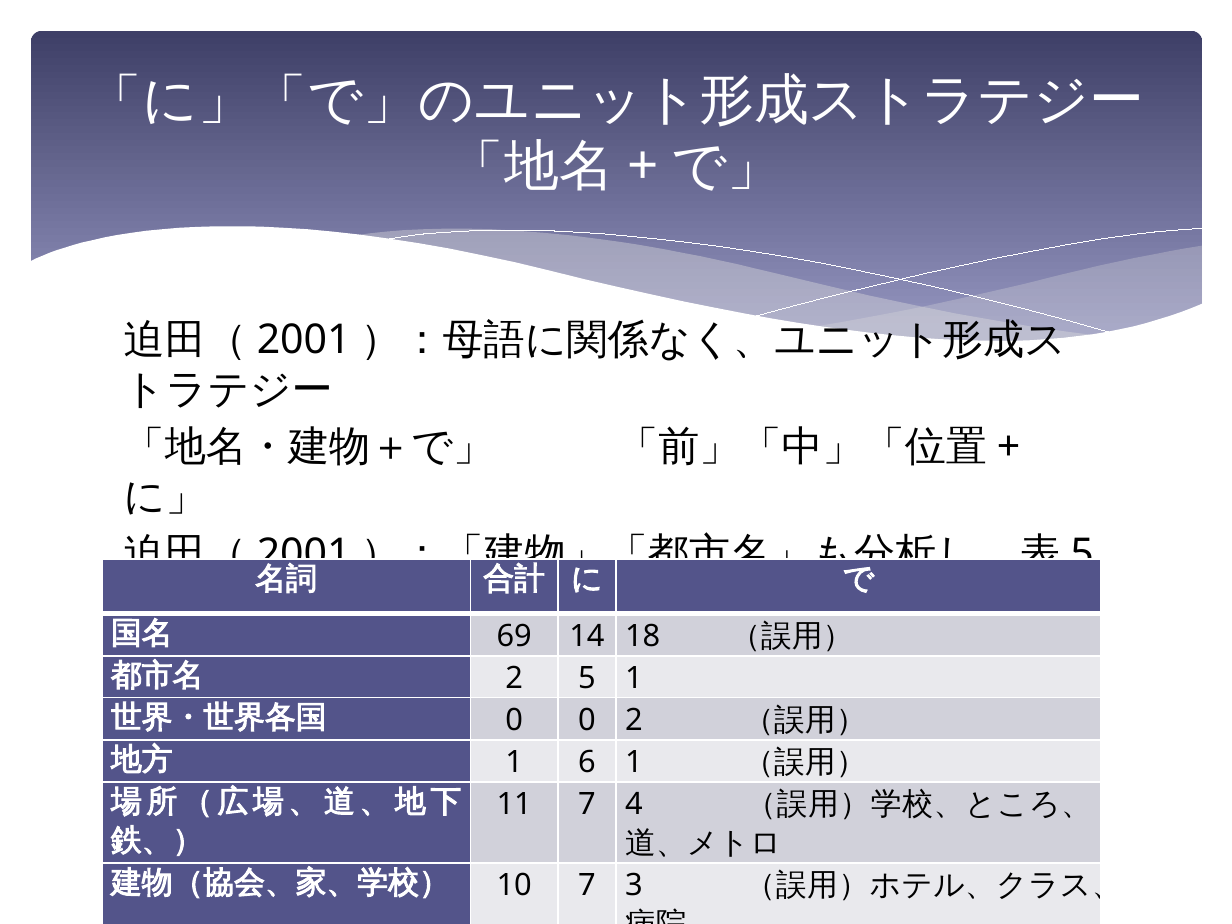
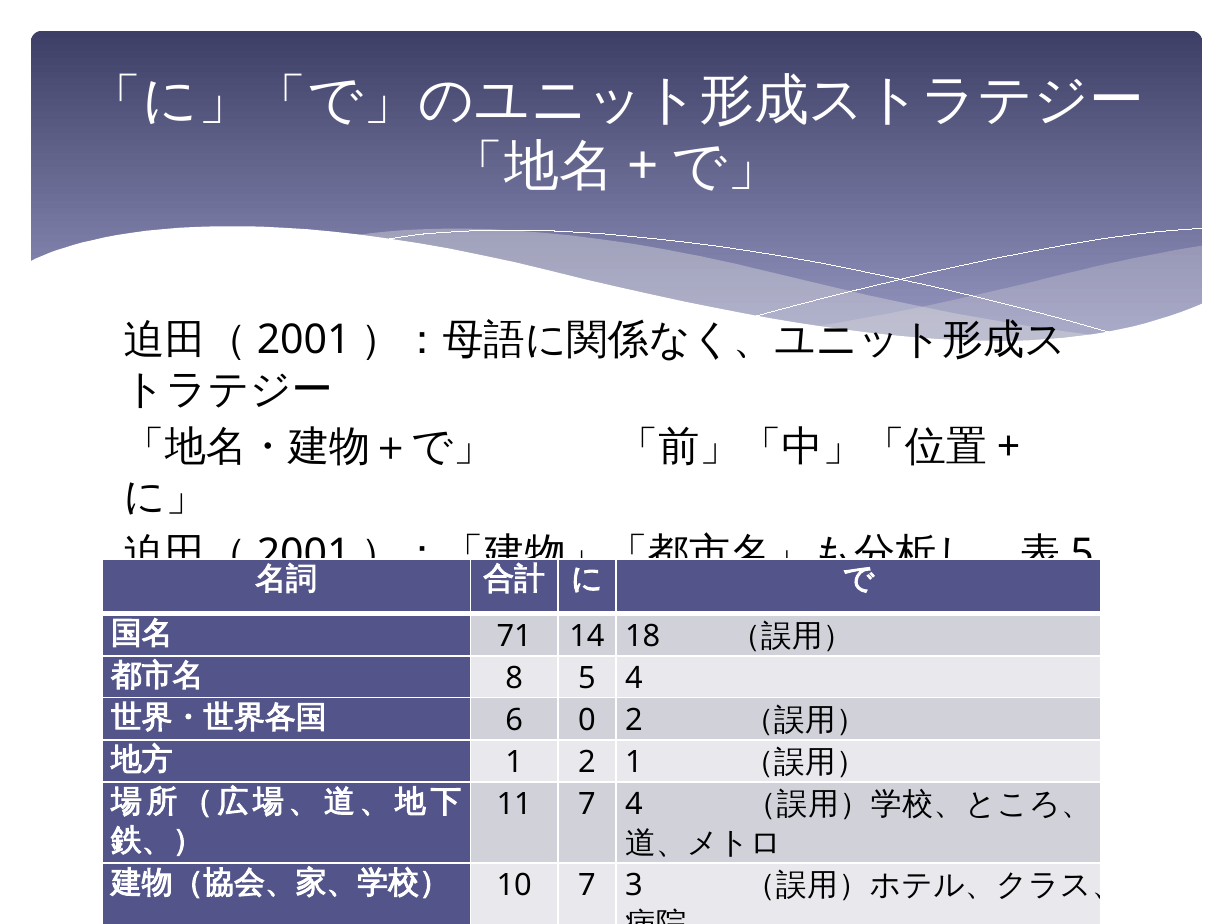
69: 69 -> 71 (514, 636)
2: 2 -> 8 (514, 678)
5 1: 1 -> 4 (634, 678)
0: 0 -> 6 (514, 720)
1 6: 6 -> 2 (587, 763)
